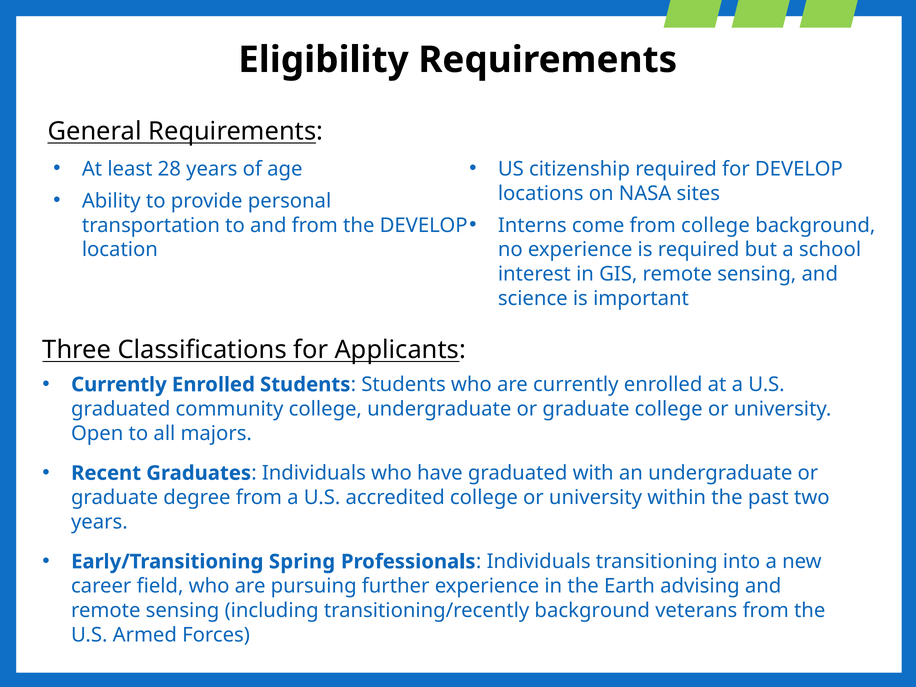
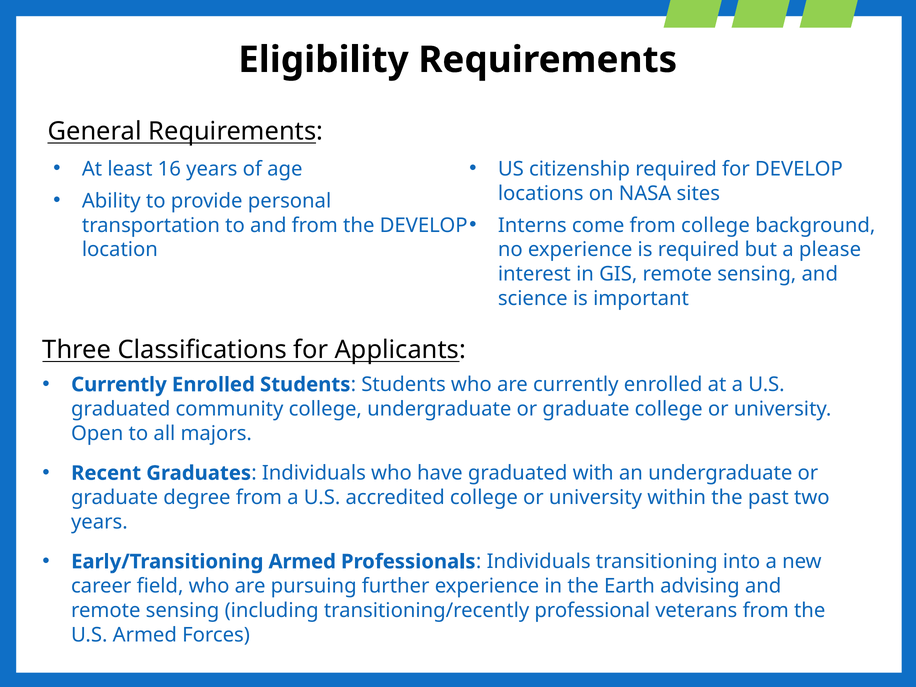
28: 28 -> 16 (169, 169)
school: school -> please (830, 250)
Early/Transitioning Spring: Spring -> Armed (302, 562)
transitioning/recently background: background -> professional (592, 610)
